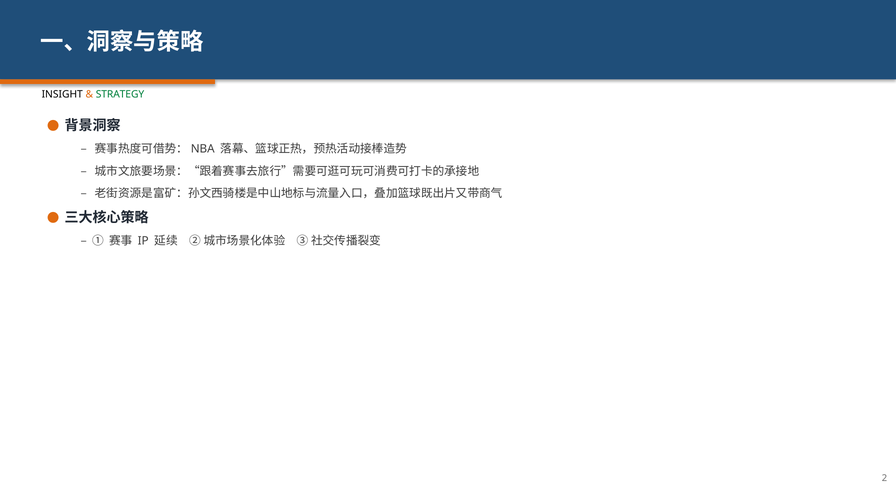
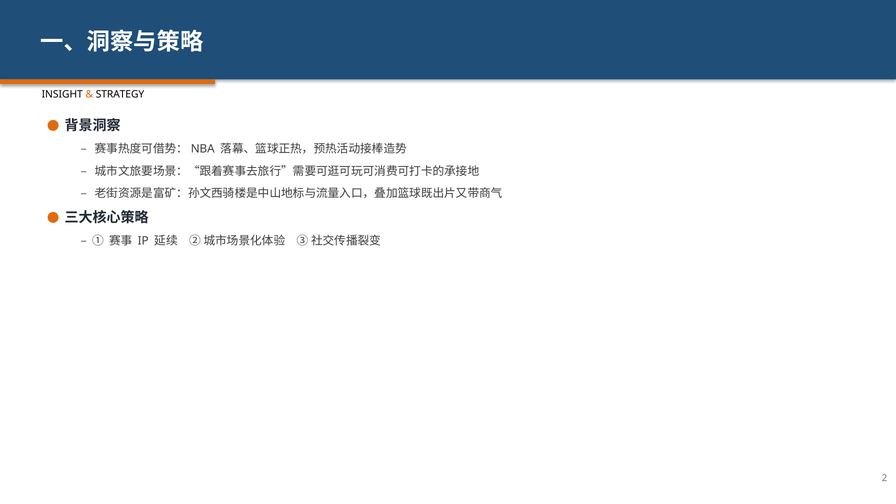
STRATEGY colour: green -> black (120, 94)
